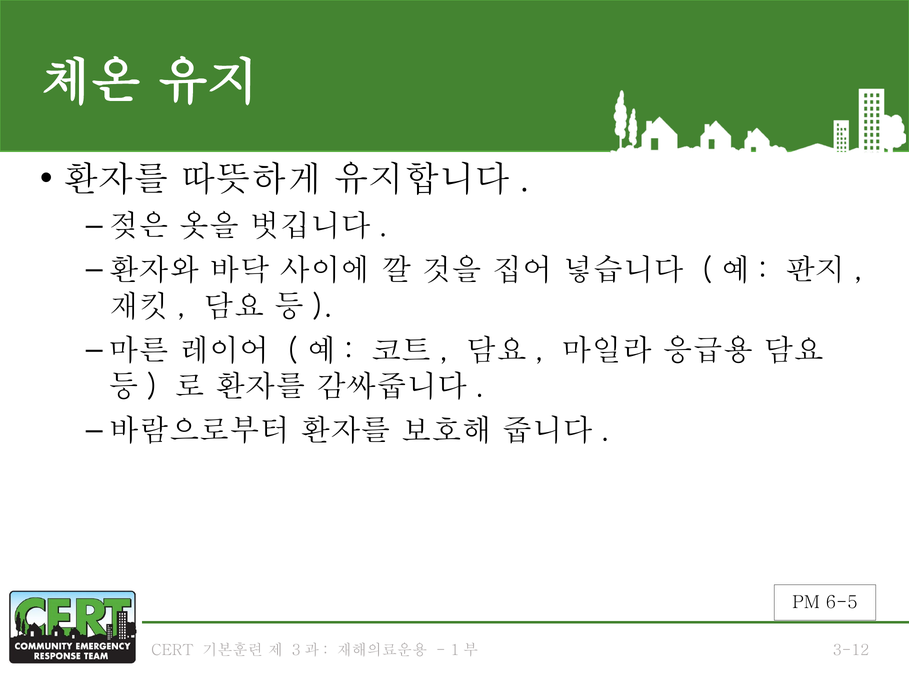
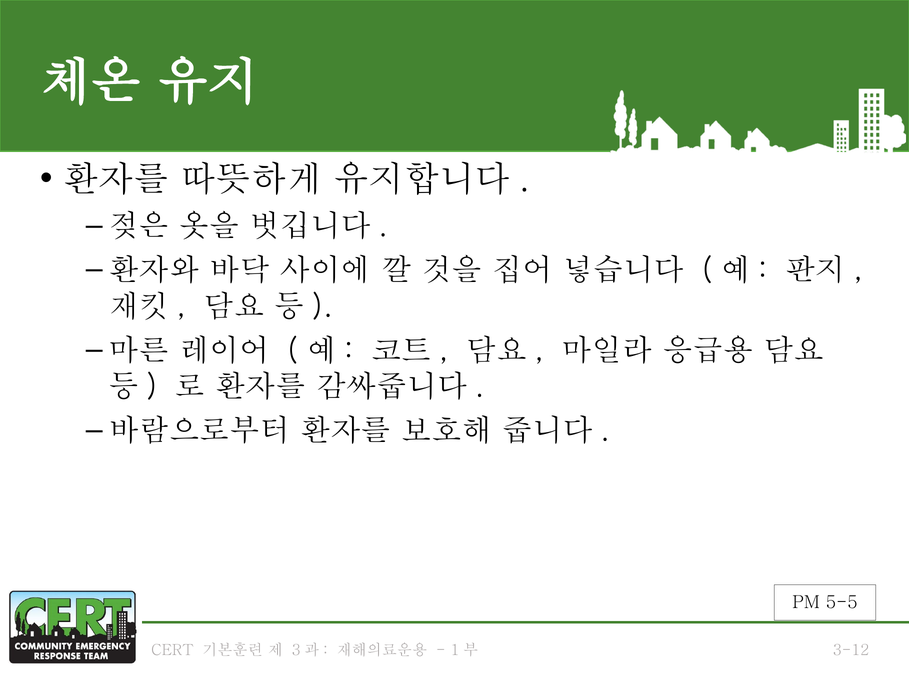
6-5: 6-5 -> 5-5 (842, 602)
